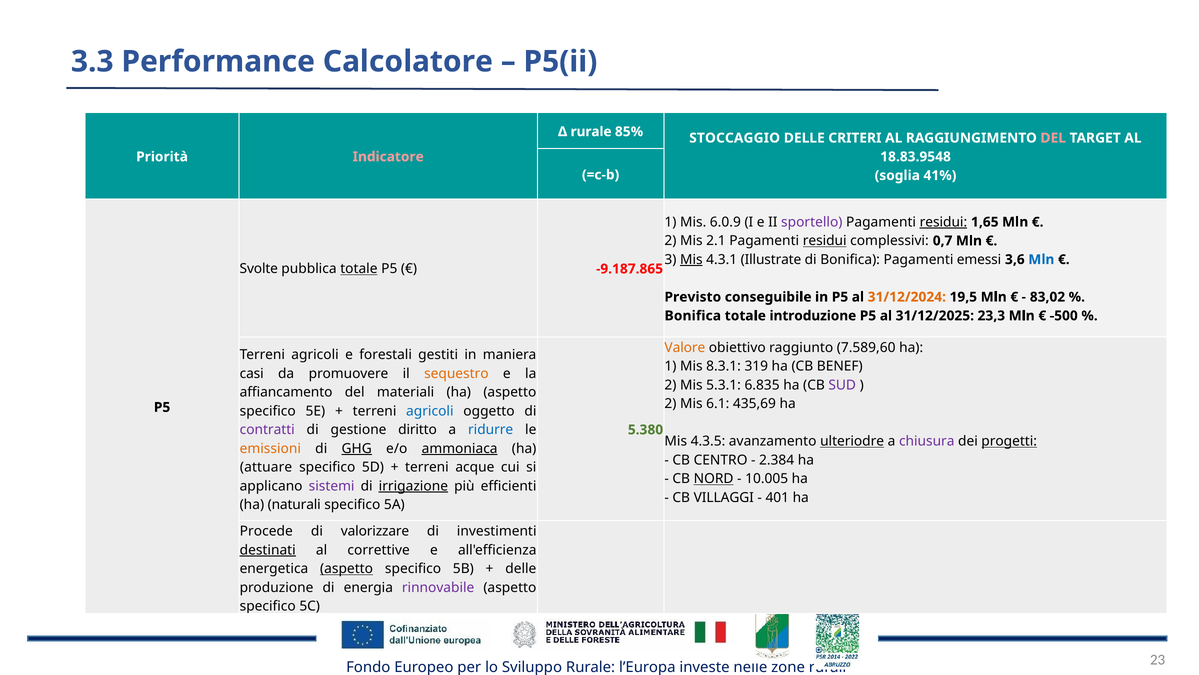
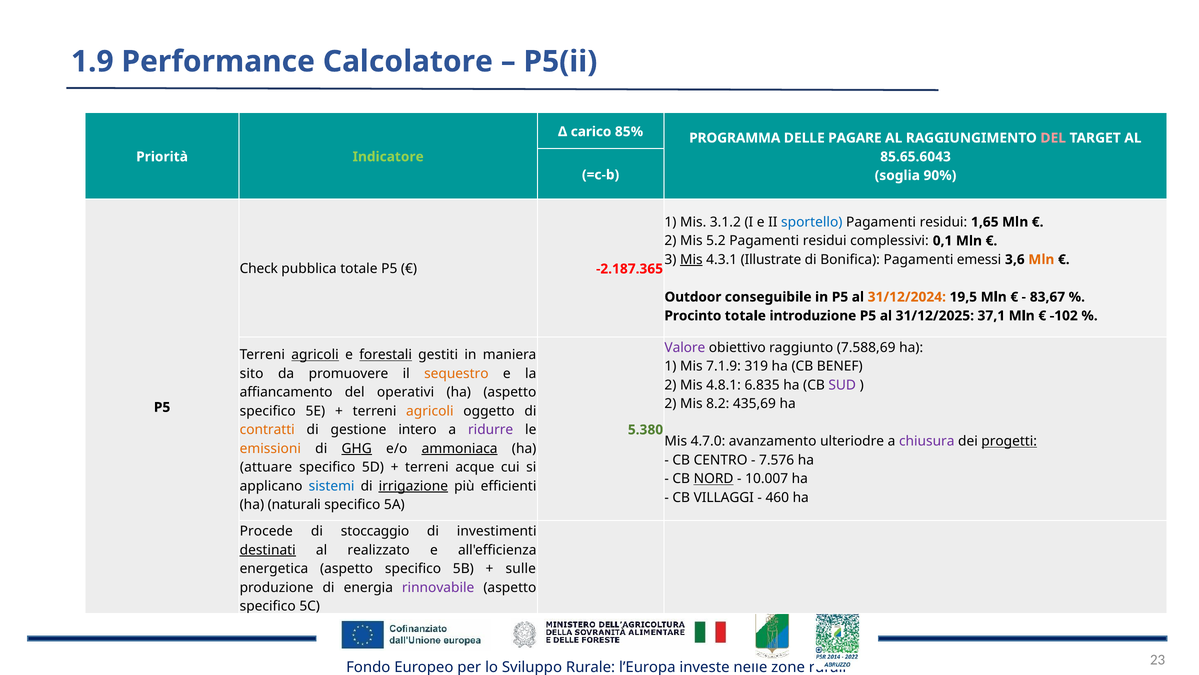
3.3: 3.3 -> 1.9 (92, 62)
Δ rurale: rurale -> carico (591, 132)
STOCCAGGIO: STOCCAGGIO -> PROGRAMMA (735, 138)
CRITERI: CRITERI -> PAGARE (855, 138)
Indicatore colour: pink -> light green (388, 157)
18.83.9548: 18.83.9548 -> 85.65.6043 (916, 157)
41%: 41% -> 90% (940, 175)
6.0.9: 6.0.9 -> 3.1.2 (725, 222)
sportello colour: purple -> blue (812, 222)
residui underline: present -> none (943, 222)
2.1: 2.1 -> 5.2 (716, 241)
residui underline: present -> none (825, 241)
0,7: 0,7 -> 0,1 (943, 241)
Mln colour: blue -> orange (1041, 259)
Svolte: Svolte -> Check (259, 269)
totale underline: present -> none (359, 269)
-9.187.865: -9.187.865 -> -2.187.365 (629, 269)
Previsto: Previsto -> Outdoor (693, 297)
83,02: 83,02 -> 83,67 (1047, 297)
Bonifica: Bonifica -> Procinto (693, 316)
23,3: 23,3 -> 37,1 (991, 316)
-500: -500 -> -102 (1064, 316)
Valore colour: orange -> purple (685, 347)
7.589,60: 7.589,60 -> 7.588,69 (866, 347)
agricoli underline: none -> present (315, 355)
forestali underline: none -> present (386, 355)
8.3.1: 8.3.1 -> 7.1.9 (724, 366)
casi: casi -> sito (252, 373)
5.3.1: 5.3.1 -> 4.8.1 (724, 385)
materiali: materiali -> operativi (406, 392)
6.1: 6.1 -> 8.2 (718, 403)
agricoli colour: blue -> orange (430, 411)
contratti colour: purple -> orange (267, 429)
diritto: diritto -> intero (417, 429)
ridurre colour: blue -> purple (491, 429)
4.3.5: 4.3.5 -> 4.7.0 (708, 441)
ulteriodre underline: present -> none (852, 441)
2.384: 2.384 -> 7.576 (777, 460)
10.005: 10.005 -> 10.007 (767, 478)
sistemi colour: purple -> blue (332, 486)
401: 401 -> 460 (777, 497)
valorizzare: valorizzare -> stoccaggio (375, 531)
correttive: correttive -> realizzato (379, 550)
aspetto underline: present -> none (347, 568)
delle: delle -> sulle (521, 568)
